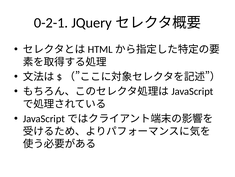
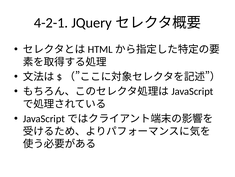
0-2-1: 0-2-1 -> 4-2-1 (51, 23)
